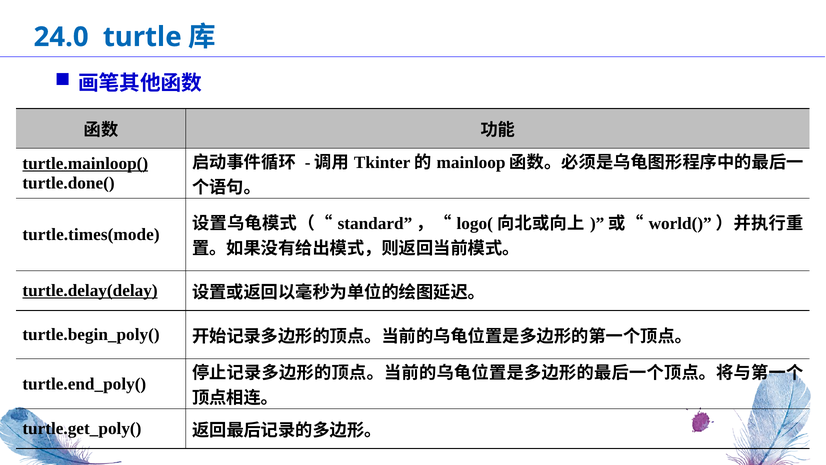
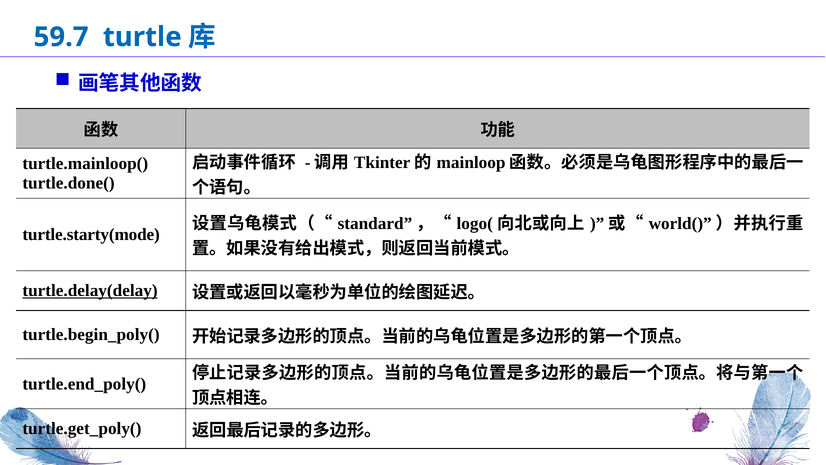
24.0: 24.0 -> 59.7 (61, 37)
turtle.mainloop( underline: present -> none (85, 164)
turtle.times(mode: turtle.times(mode -> turtle.starty(mode (91, 234)
